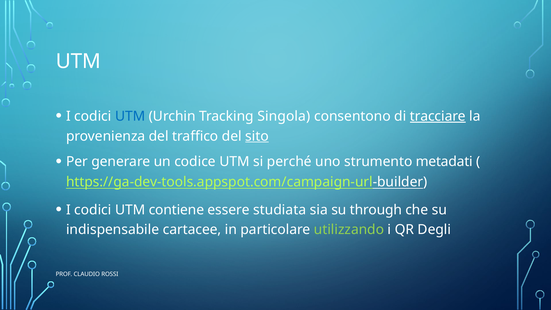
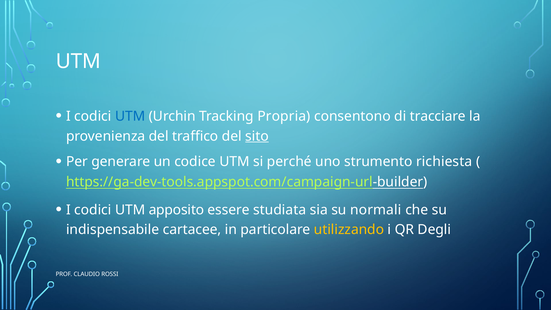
Singola: Singola -> Propria (284, 116)
tracciare underline: present -> none (438, 116)
metadati: metadati -> richiesta (444, 162)
contiene: contiene -> apposito (176, 210)
through: through -> normali (376, 210)
utilizzando colour: light green -> yellow (349, 230)
